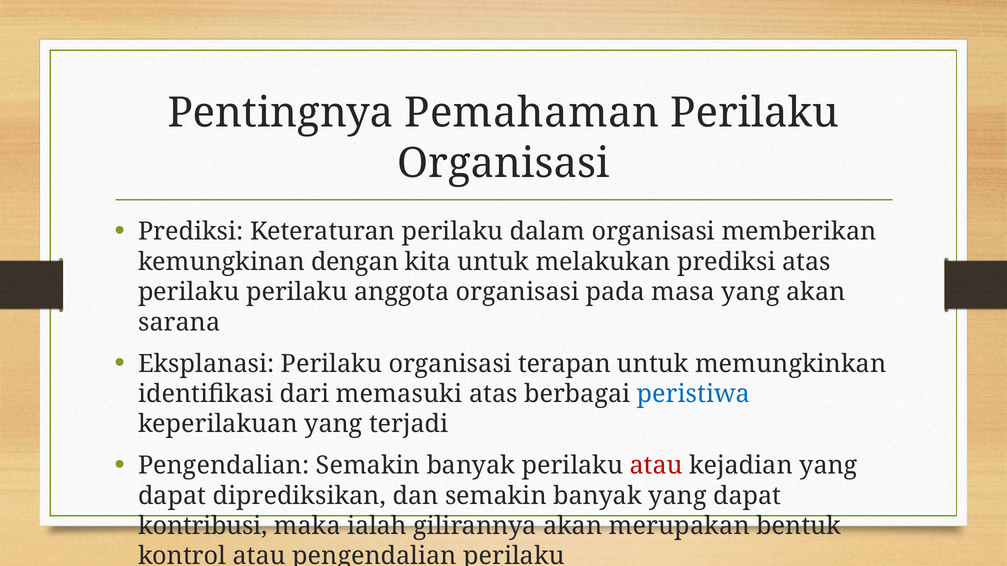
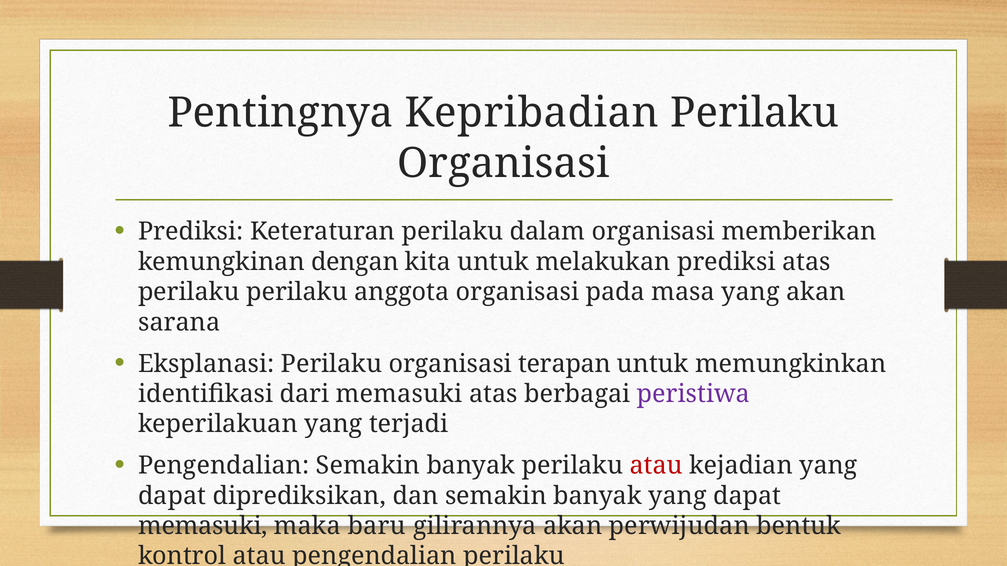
Pemahaman: Pemahaman -> Kepribadian (532, 113)
peristiwa colour: blue -> purple (693, 394)
kontribusi: kontribusi -> memasuki (203, 526)
ialah: ialah -> baru (377, 526)
merupakan: merupakan -> perwijudan (679, 526)
